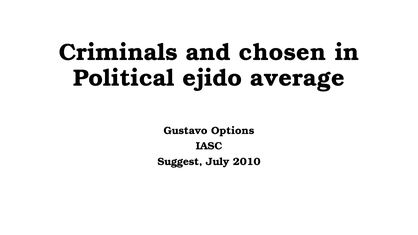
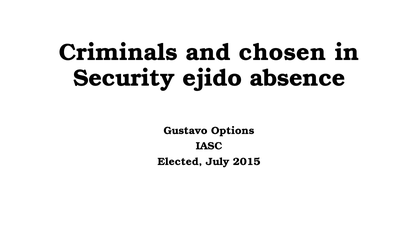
Political: Political -> Security (124, 78)
average: average -> absence (298, 78)
Suggest: Suggest -> Elected (180, 162)
2010: 2010 -> 2015 (247, 162)
